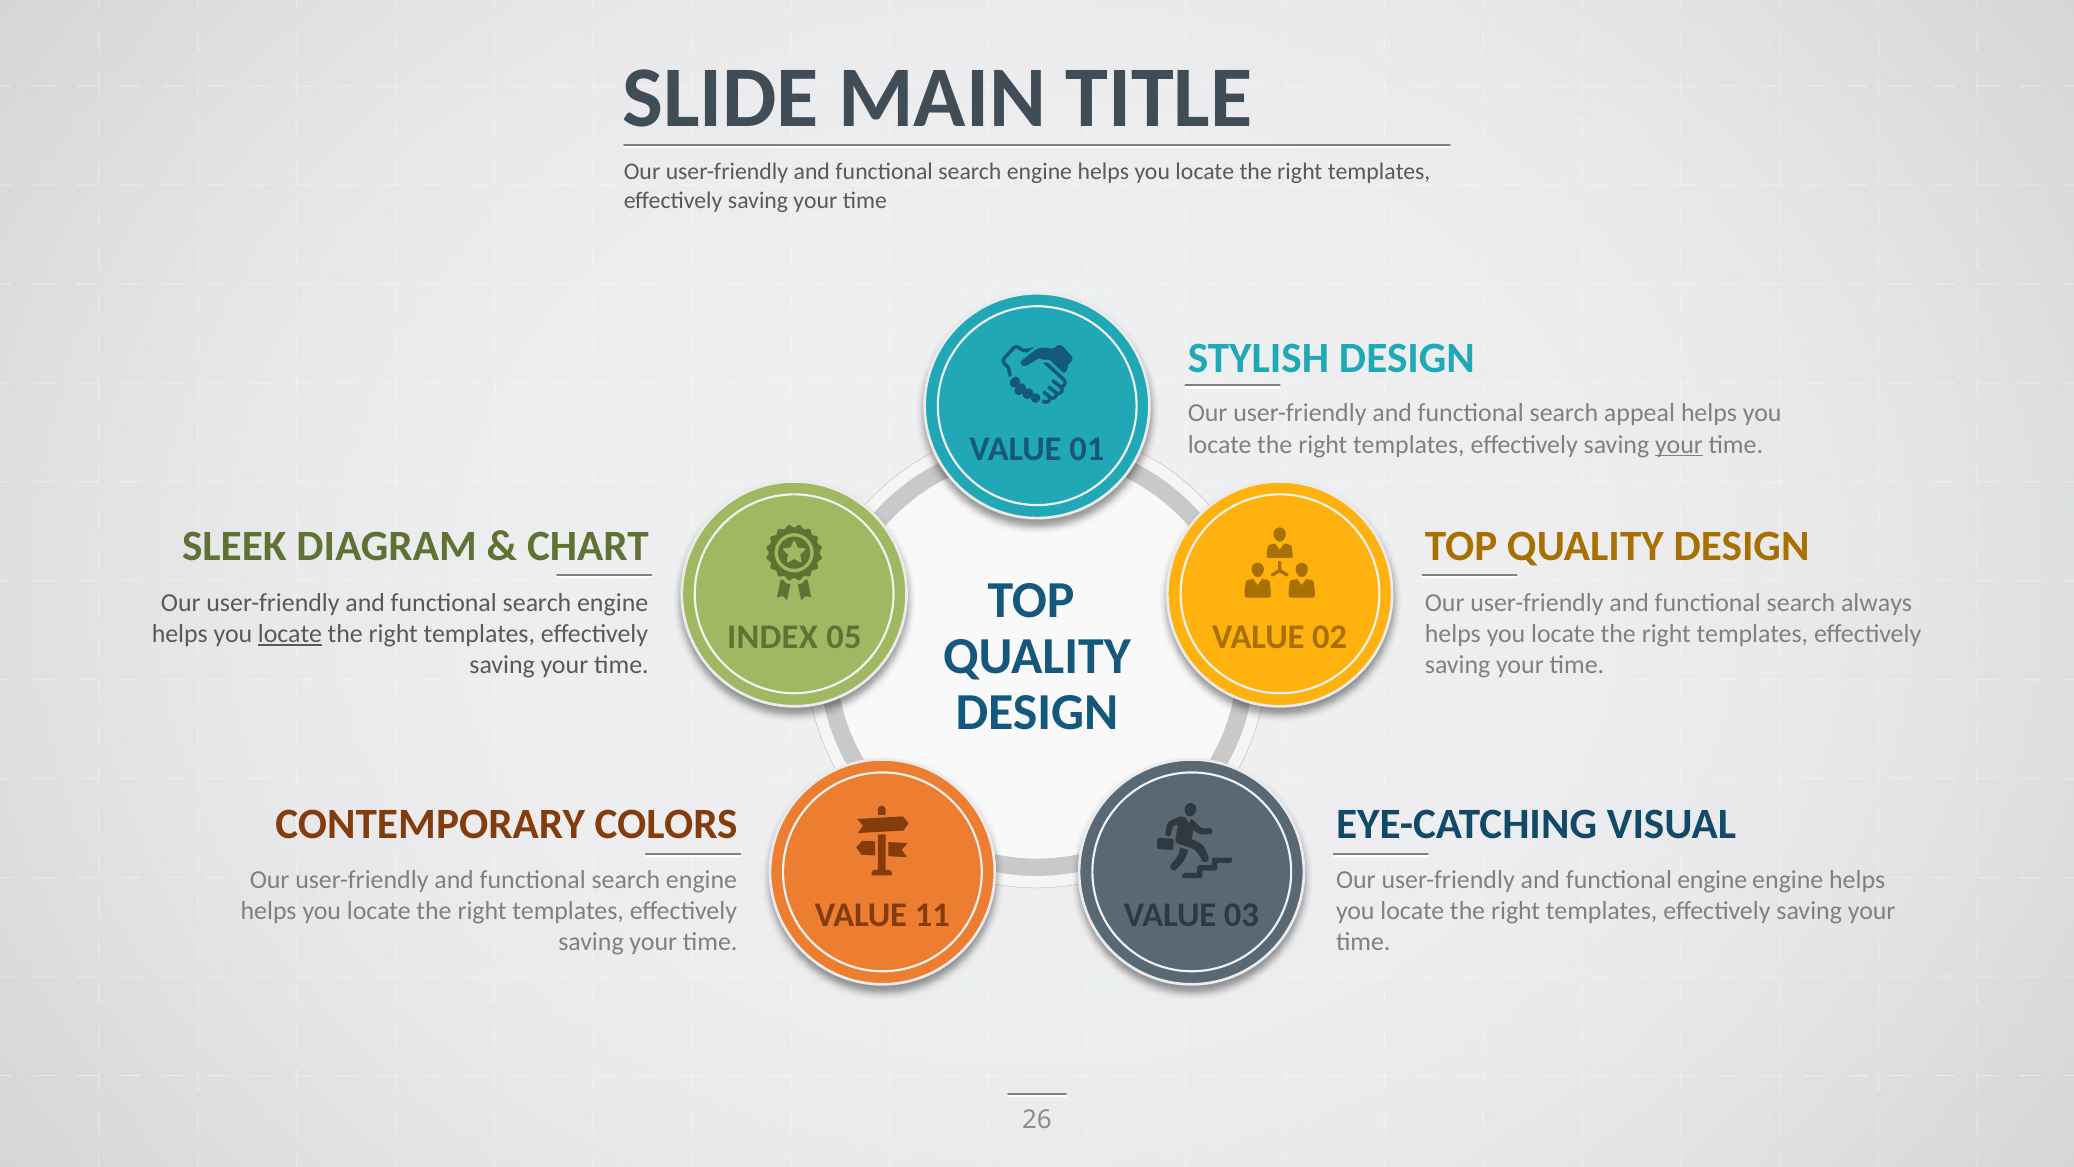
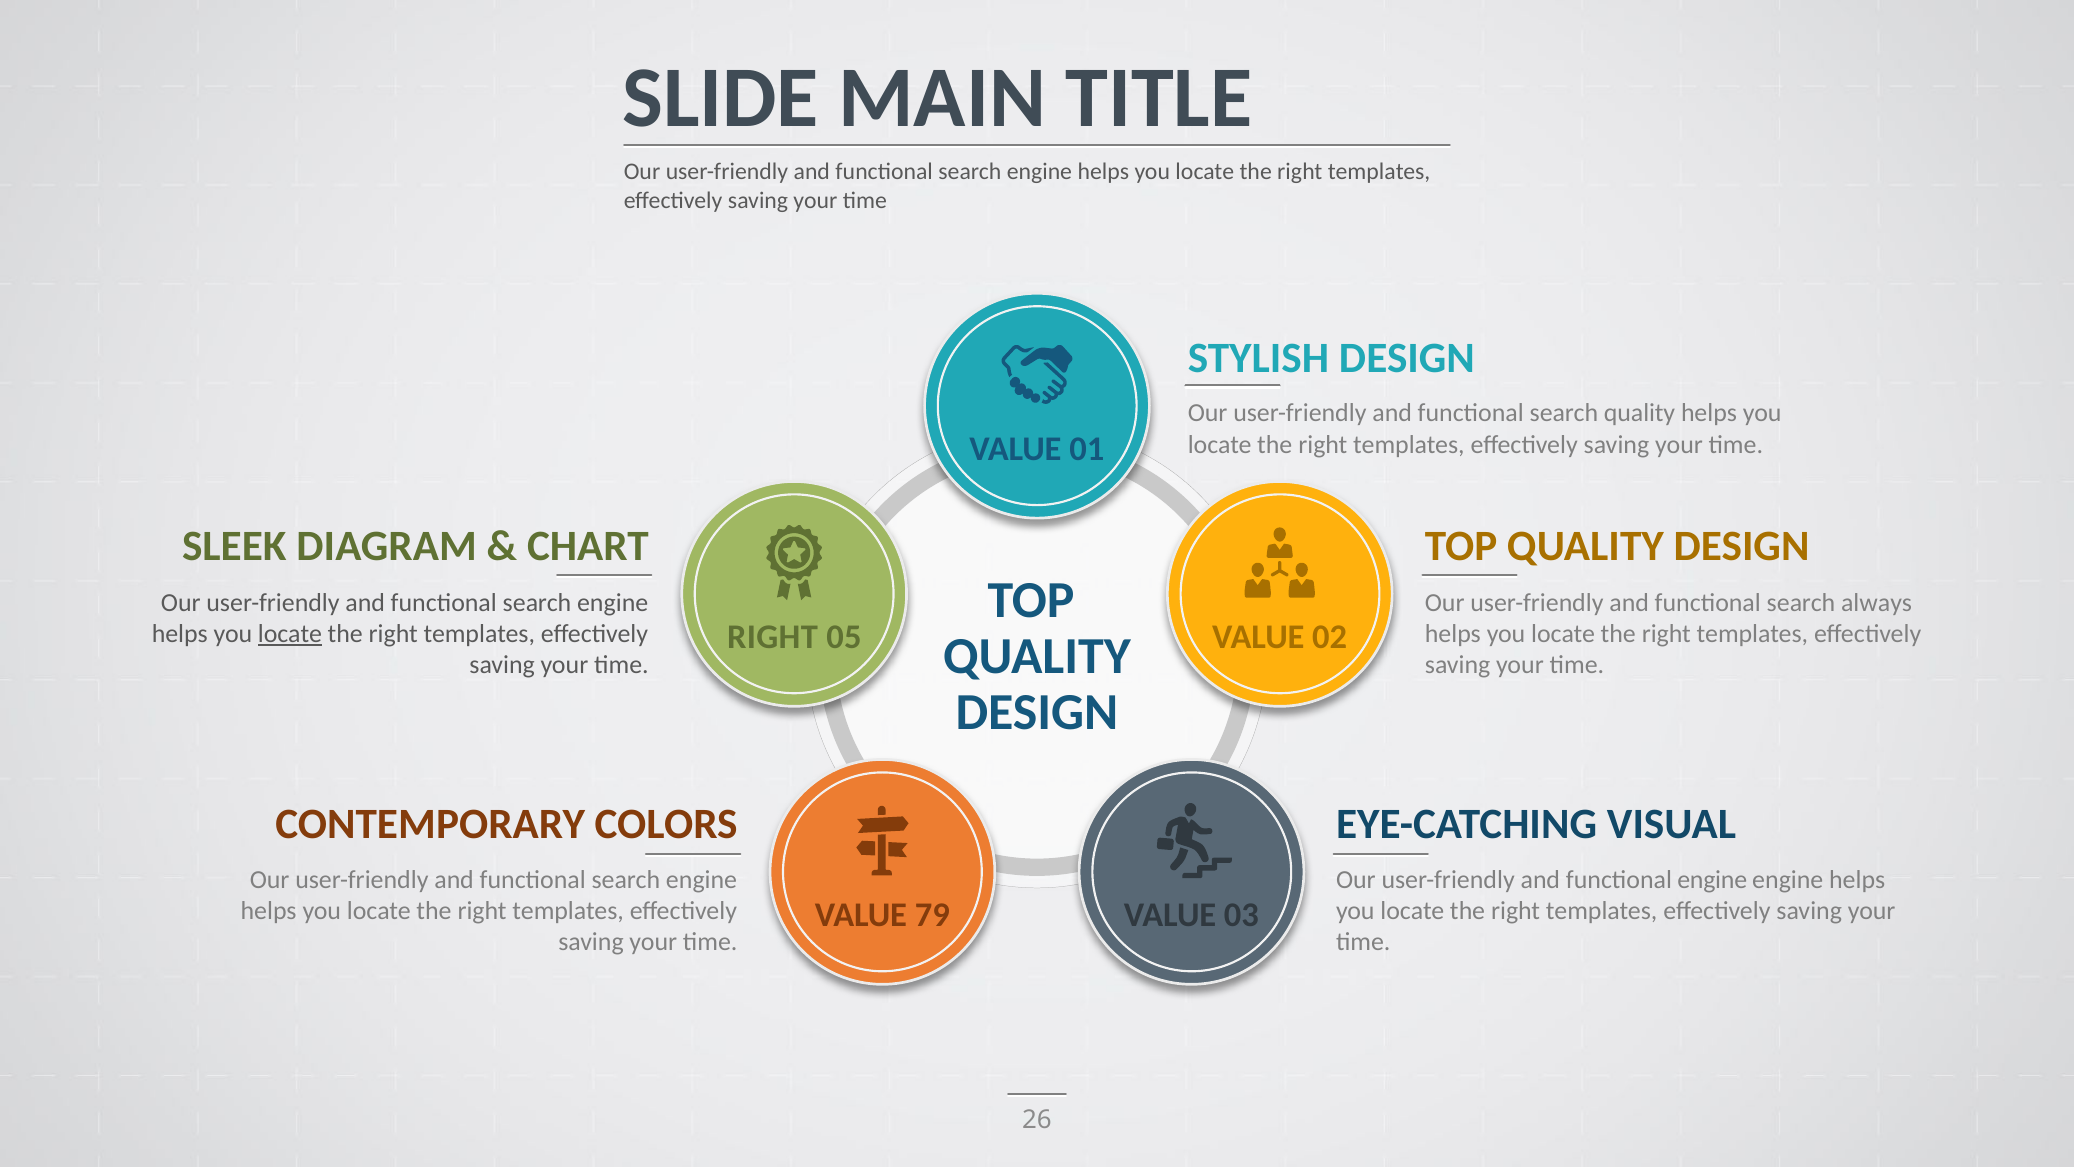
search appeal: appeal -> quality (1640, 413)
your underline: present -> none (1679, 444)
INDEX: INDEX -> RIGHT (772, 637)
11: 11 -> 79 (932, 915)
